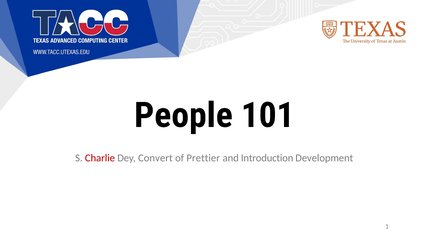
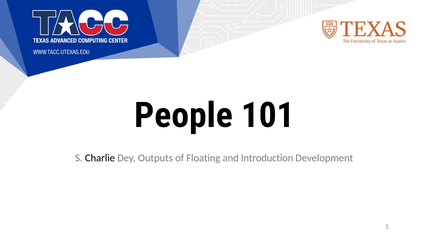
Charlie colour: red -> black (100, 158)
Convert: Convert -> Outputs (155, 158)
Prettier: Prettier -> Floating (203, 158)
